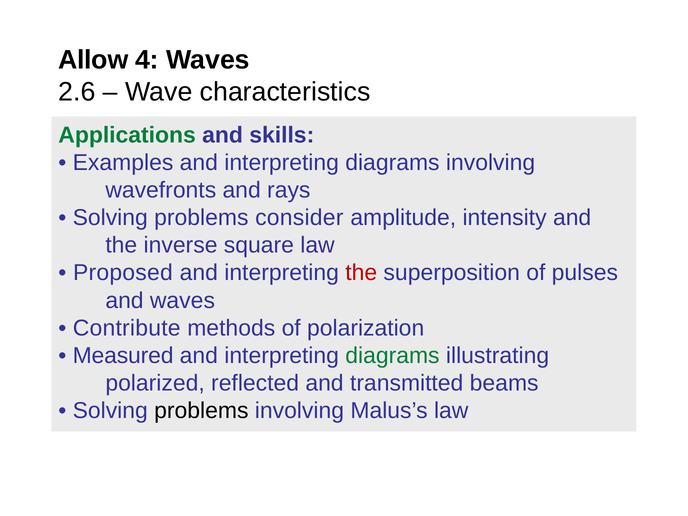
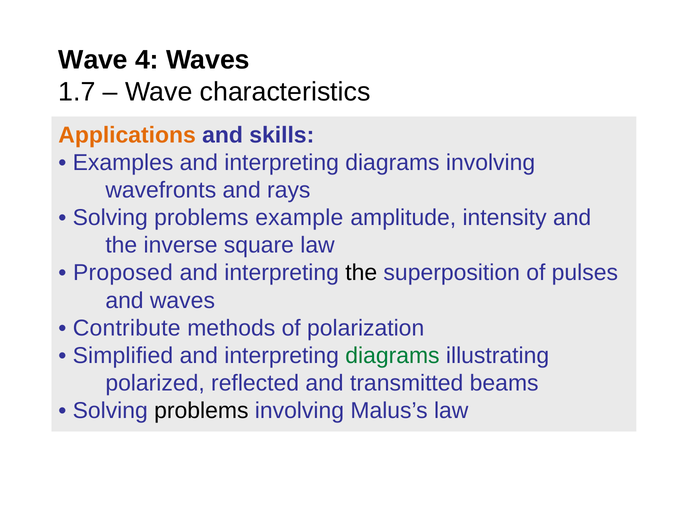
Allow: Allow -> Wave (93, 60)
2.6: 2.6 -> 1.7 (77, 92)
Applications colour: green -> orange (127, 135)
consider: consider -> example (299, 218)
the colour: red -> black (361, 273)
Measured: Measured -> Simplified (123, 355)
